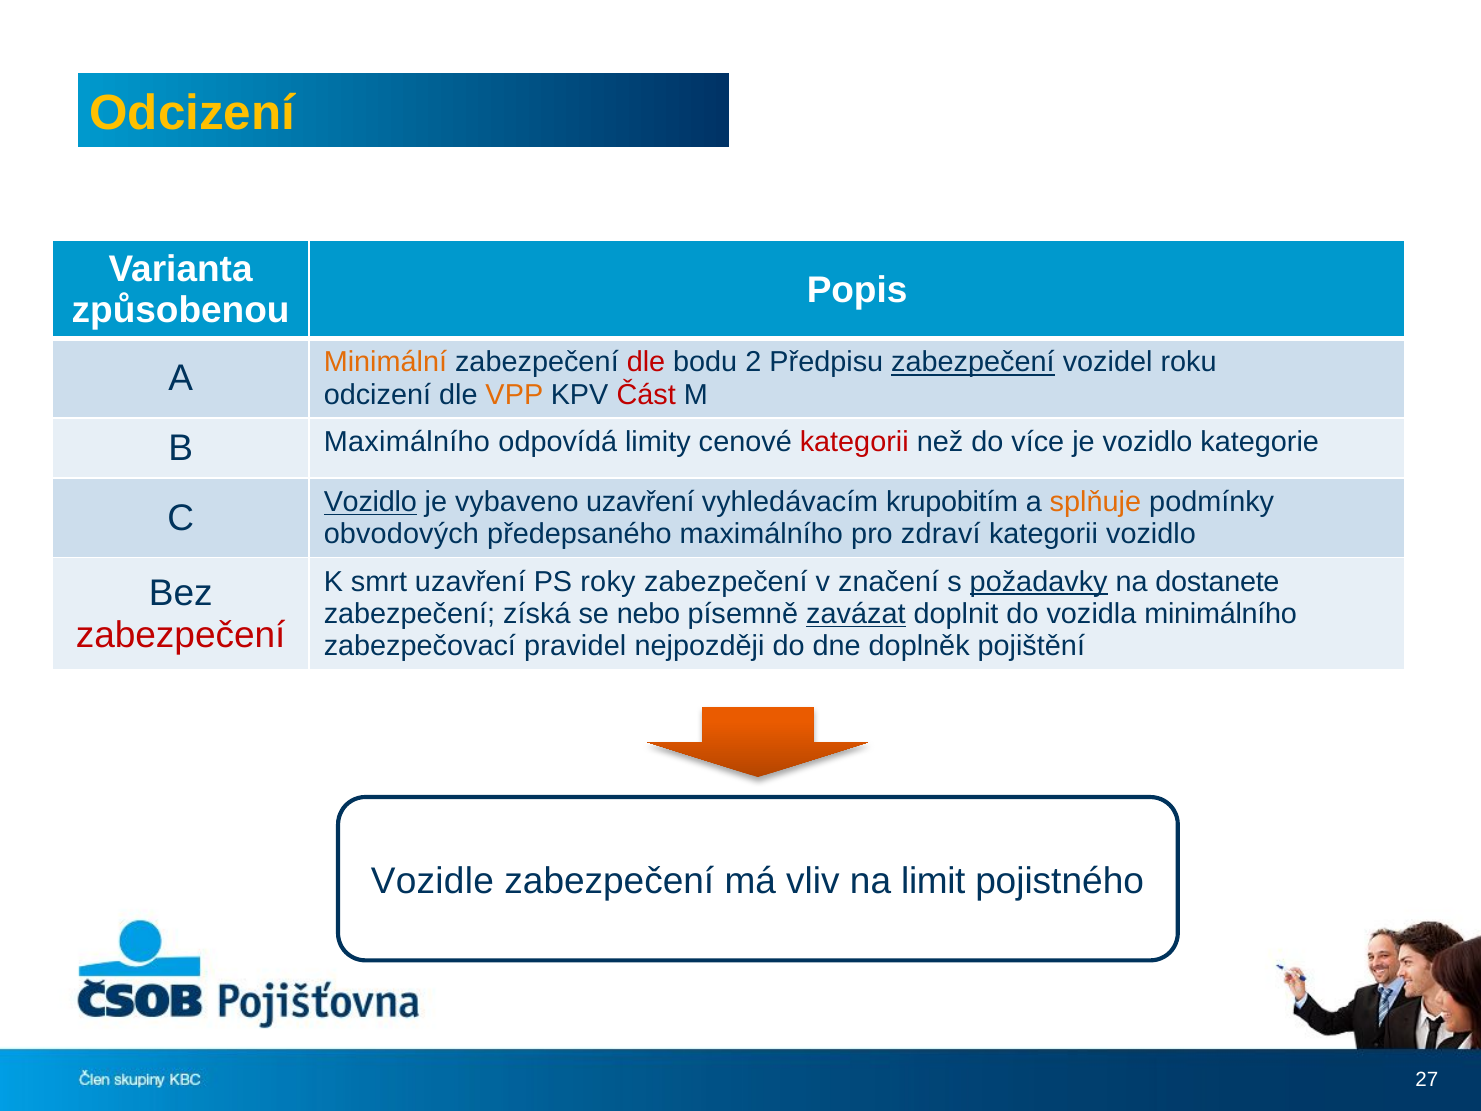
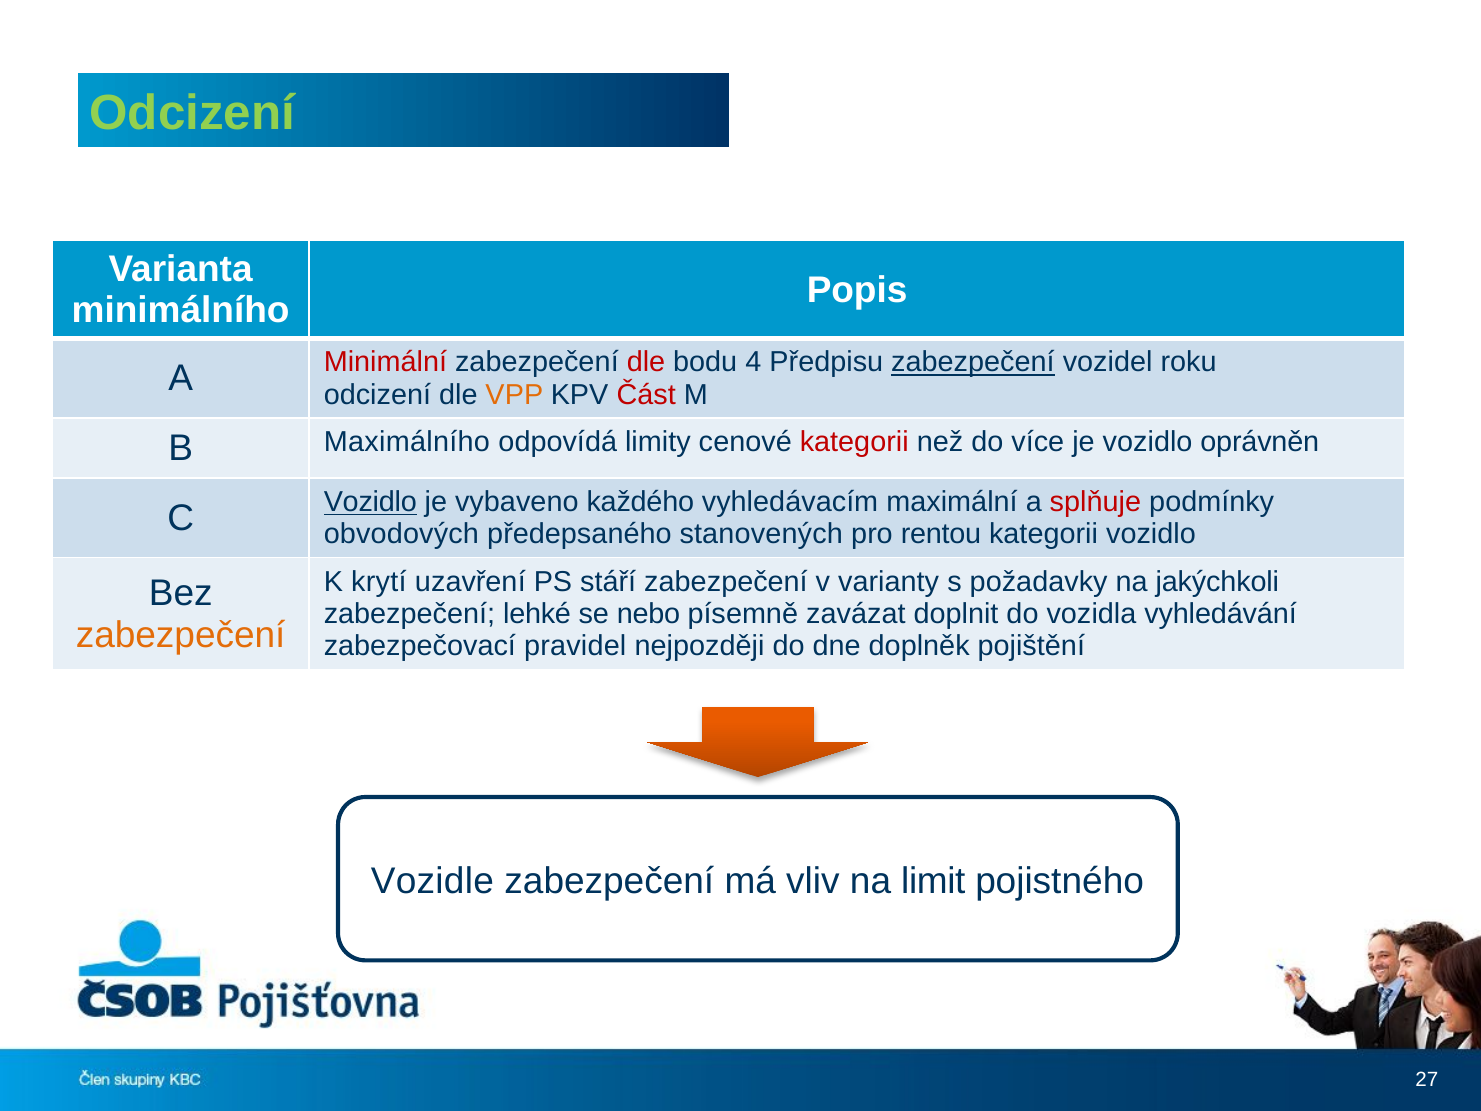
Odcizení colour: yellow -> light green (192, 113)
způsobenou: způsobenou -> minimálního (181, 311)
Minimální colour: orange -> red (385, 362)
2: 2 -> 4 (753, 362)
kategorie: kategorie -> oprávněn (1260, 442)
vybaveno uzavření: uzavření -> každého (640, 502)
krupobitím: krupobitím -> maximální (952, 502)
splňuje colour: orange -> red (1095, 502)
předepsaného maximálního: maximálního -> stanovených (761, 534)
zdraví: zdraví -> rentou (941, 534)
smrt: smrt -> krytí (379, 582)
roky: roky -> stáří (608, 582)
značení: značení -> varianty (889, 582)
požadavky underline: present -> none (1039, 582)
dostanete: dostanete -> jakýchkoli (1217, 582)
získá: získá -> lehké (537, 614)
zavázat underline: present -> none (856, 614)
minimálního: minimálního -> vyhledávání (1221, 614)
zabezpečení colour: red -> orange (181, 635)
